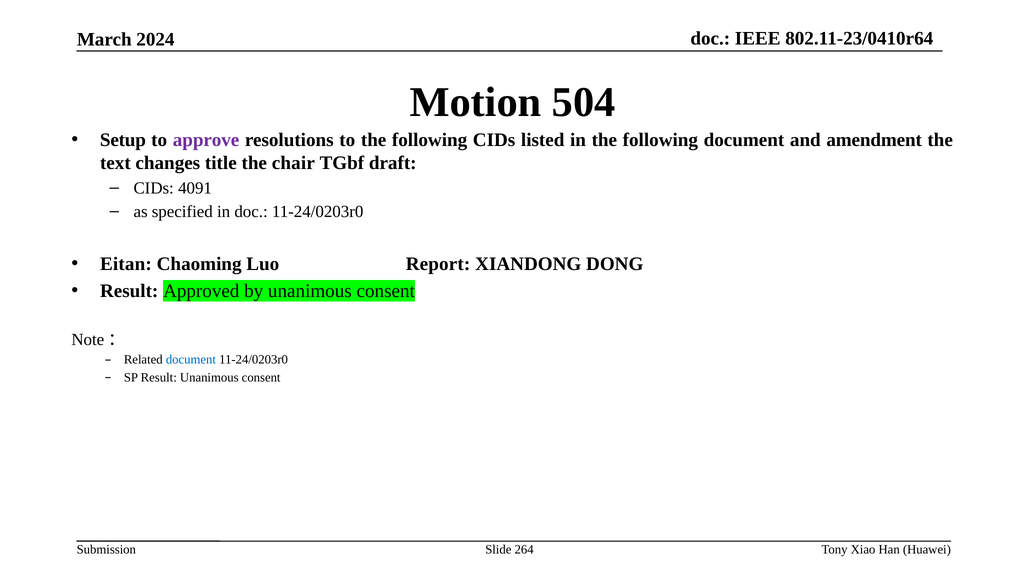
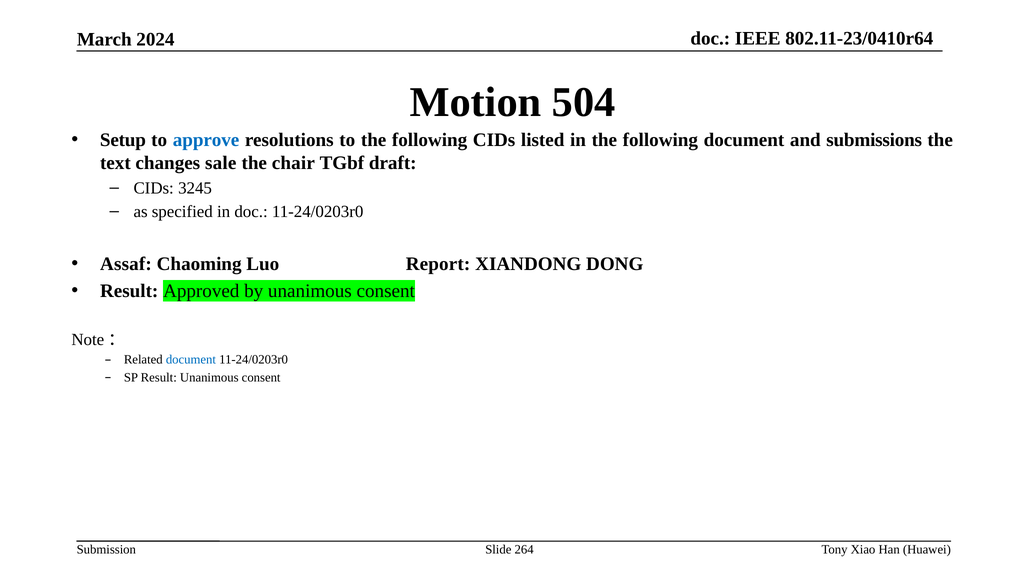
approve colour: purple -> blue (206, 140)
amendment: amendment -> submissions (874, 140)
title: title -> sale (221, 163)
4091: 4091 -> 3245 (195, 188)
Eitan: Eitan -> Assaf (126, 264)
